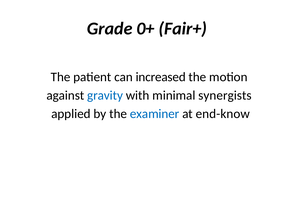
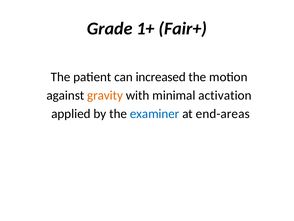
0+: 0+ -> 1+ (146, 28)
gravity colour: blue -> orange (105, 95)
synergists: synergists -> activation (225, 95)
end-know: end-know -> end-areas (223, 113)
